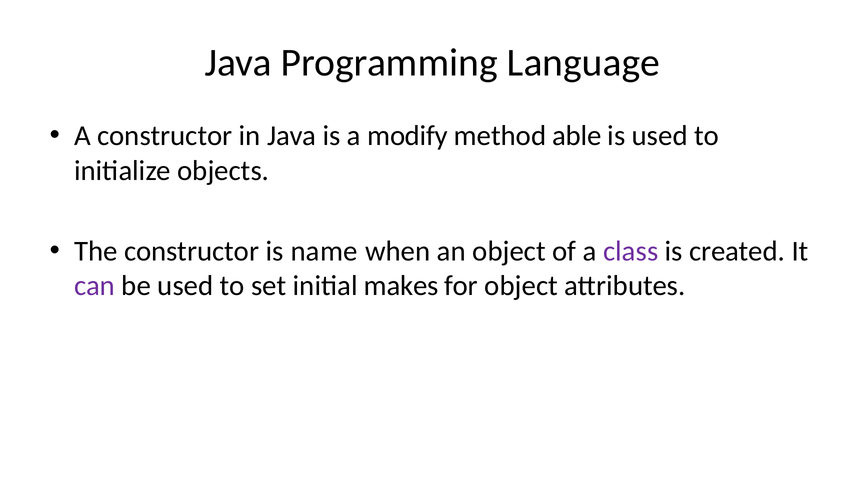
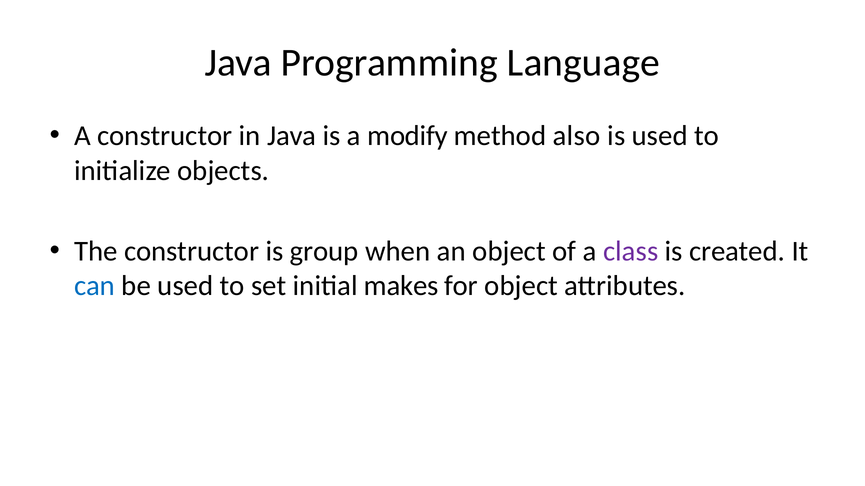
able: able -> also (577, 136)
name: name -> group (324, 252)
can colour: purple -> blue (95, 286)
